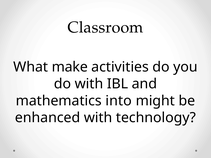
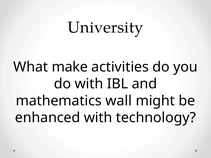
Classroom: Classroom -> University (105, 27)
into: into -> wall (119, 101)
